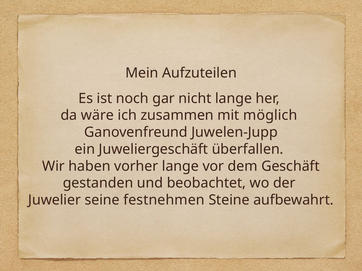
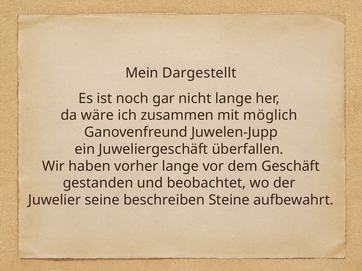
Aufzuteilen: Aufzuteilen -> Dargestellt (199, 73)
festnehmen: festnehmen -> beschreiben (164, 200)
